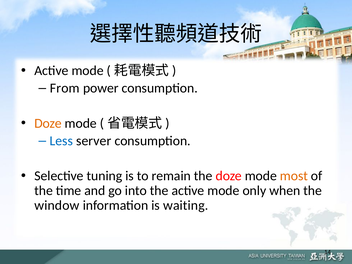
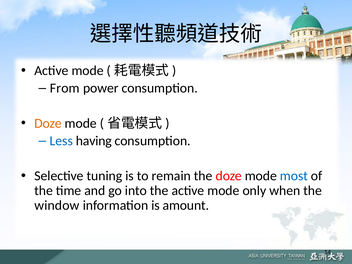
server: server -> having (94, 141)
most colour: orange -> blue (294, 176)
waiting: waiting -> amount (186, 205)
